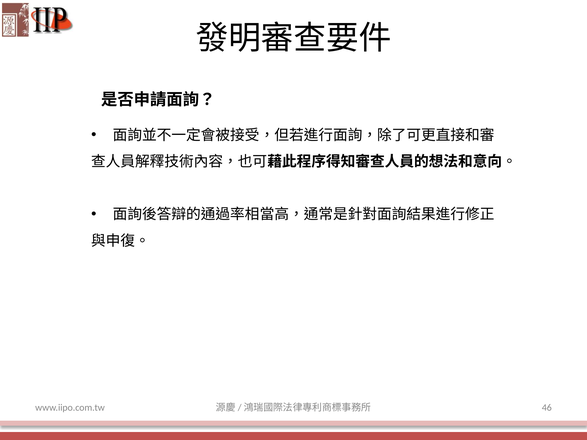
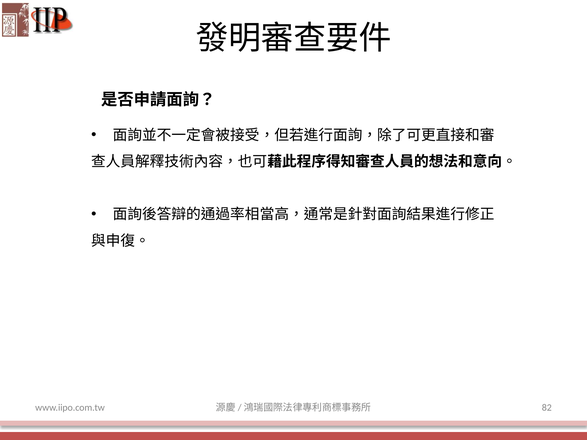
46: 46 -> 82 (547, 408)
